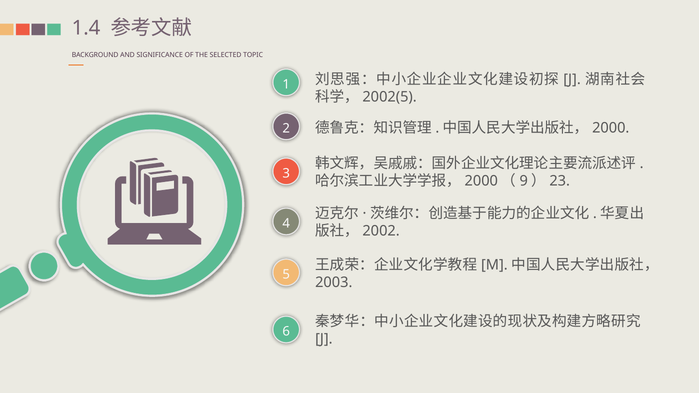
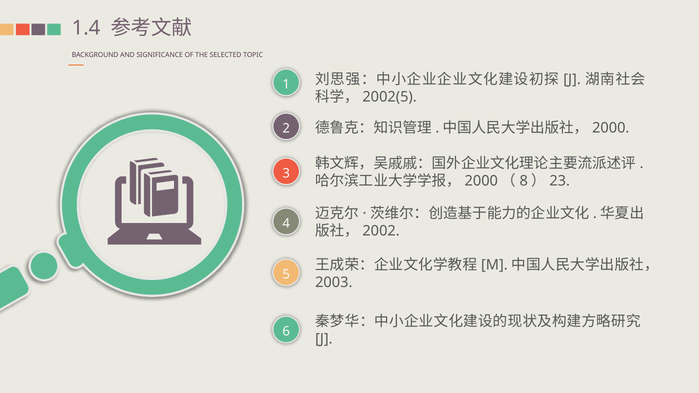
9: 9 -> 8 (524, 181)
